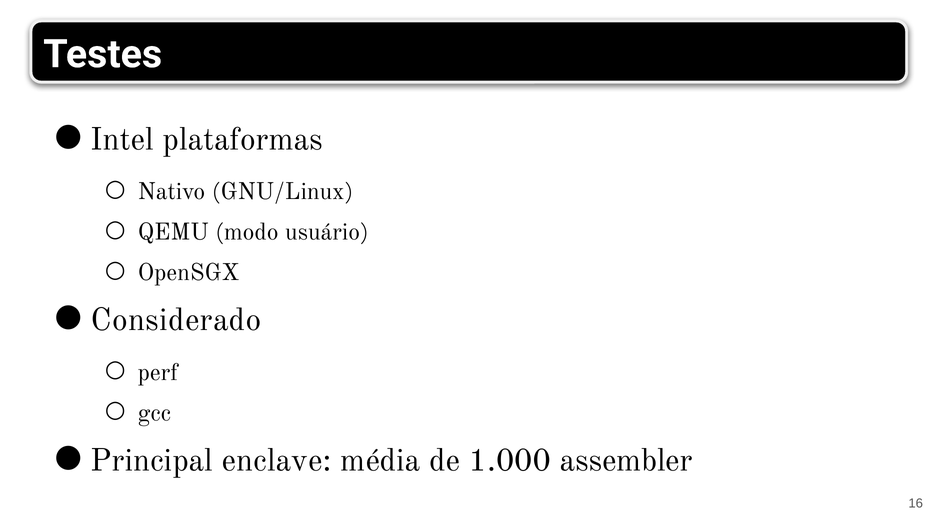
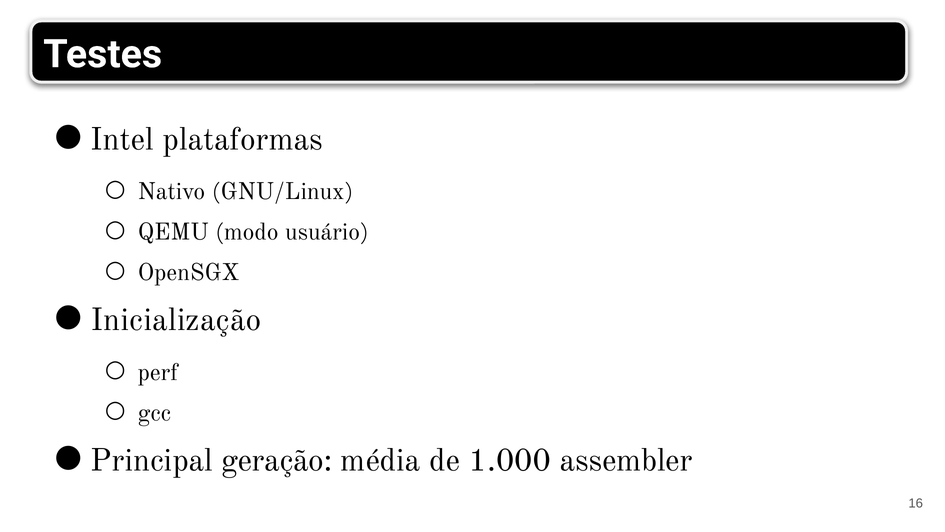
Considerado: Considerado -> Inicialização (176, 320)
enclave: enclave -> geração (277, 460)
